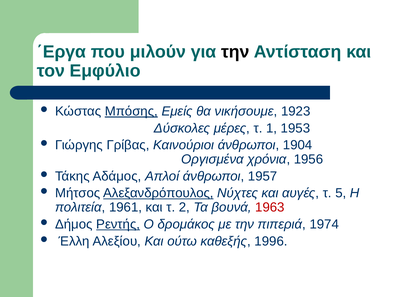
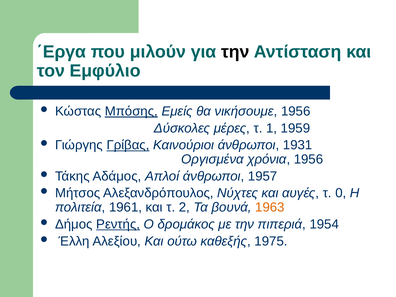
νικήσουμε 1923: 1923 -> 1956 (296, 111)
1953: 1953 -> 1959 (295, 128)
Γρίβας underline: none -> present (128, 145)
1904: 1904 -> 1931 (298, 145)
Αλεξανδρόπουλος underline: present -> none (158, 193)
5: 5 -> 0 (341, 193)
1963 colour: red -> orange (270, 207)
1974: 1974 -> 1954 (324, 224)
1996: 1996 -> 1975 (271, 241)
